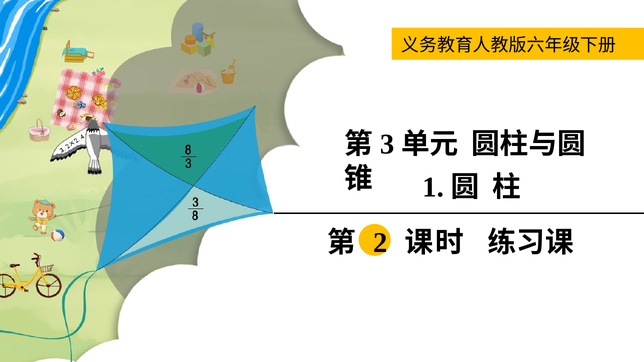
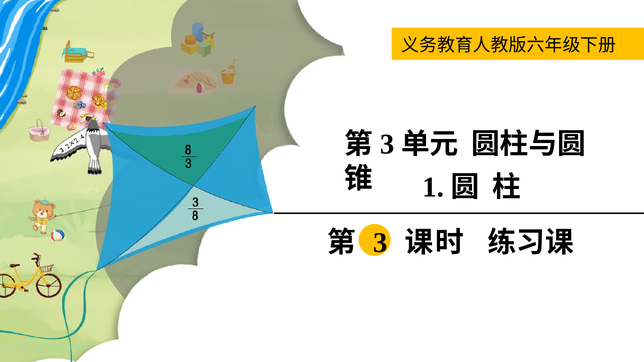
2: 2 -> 3 (380, 243)
